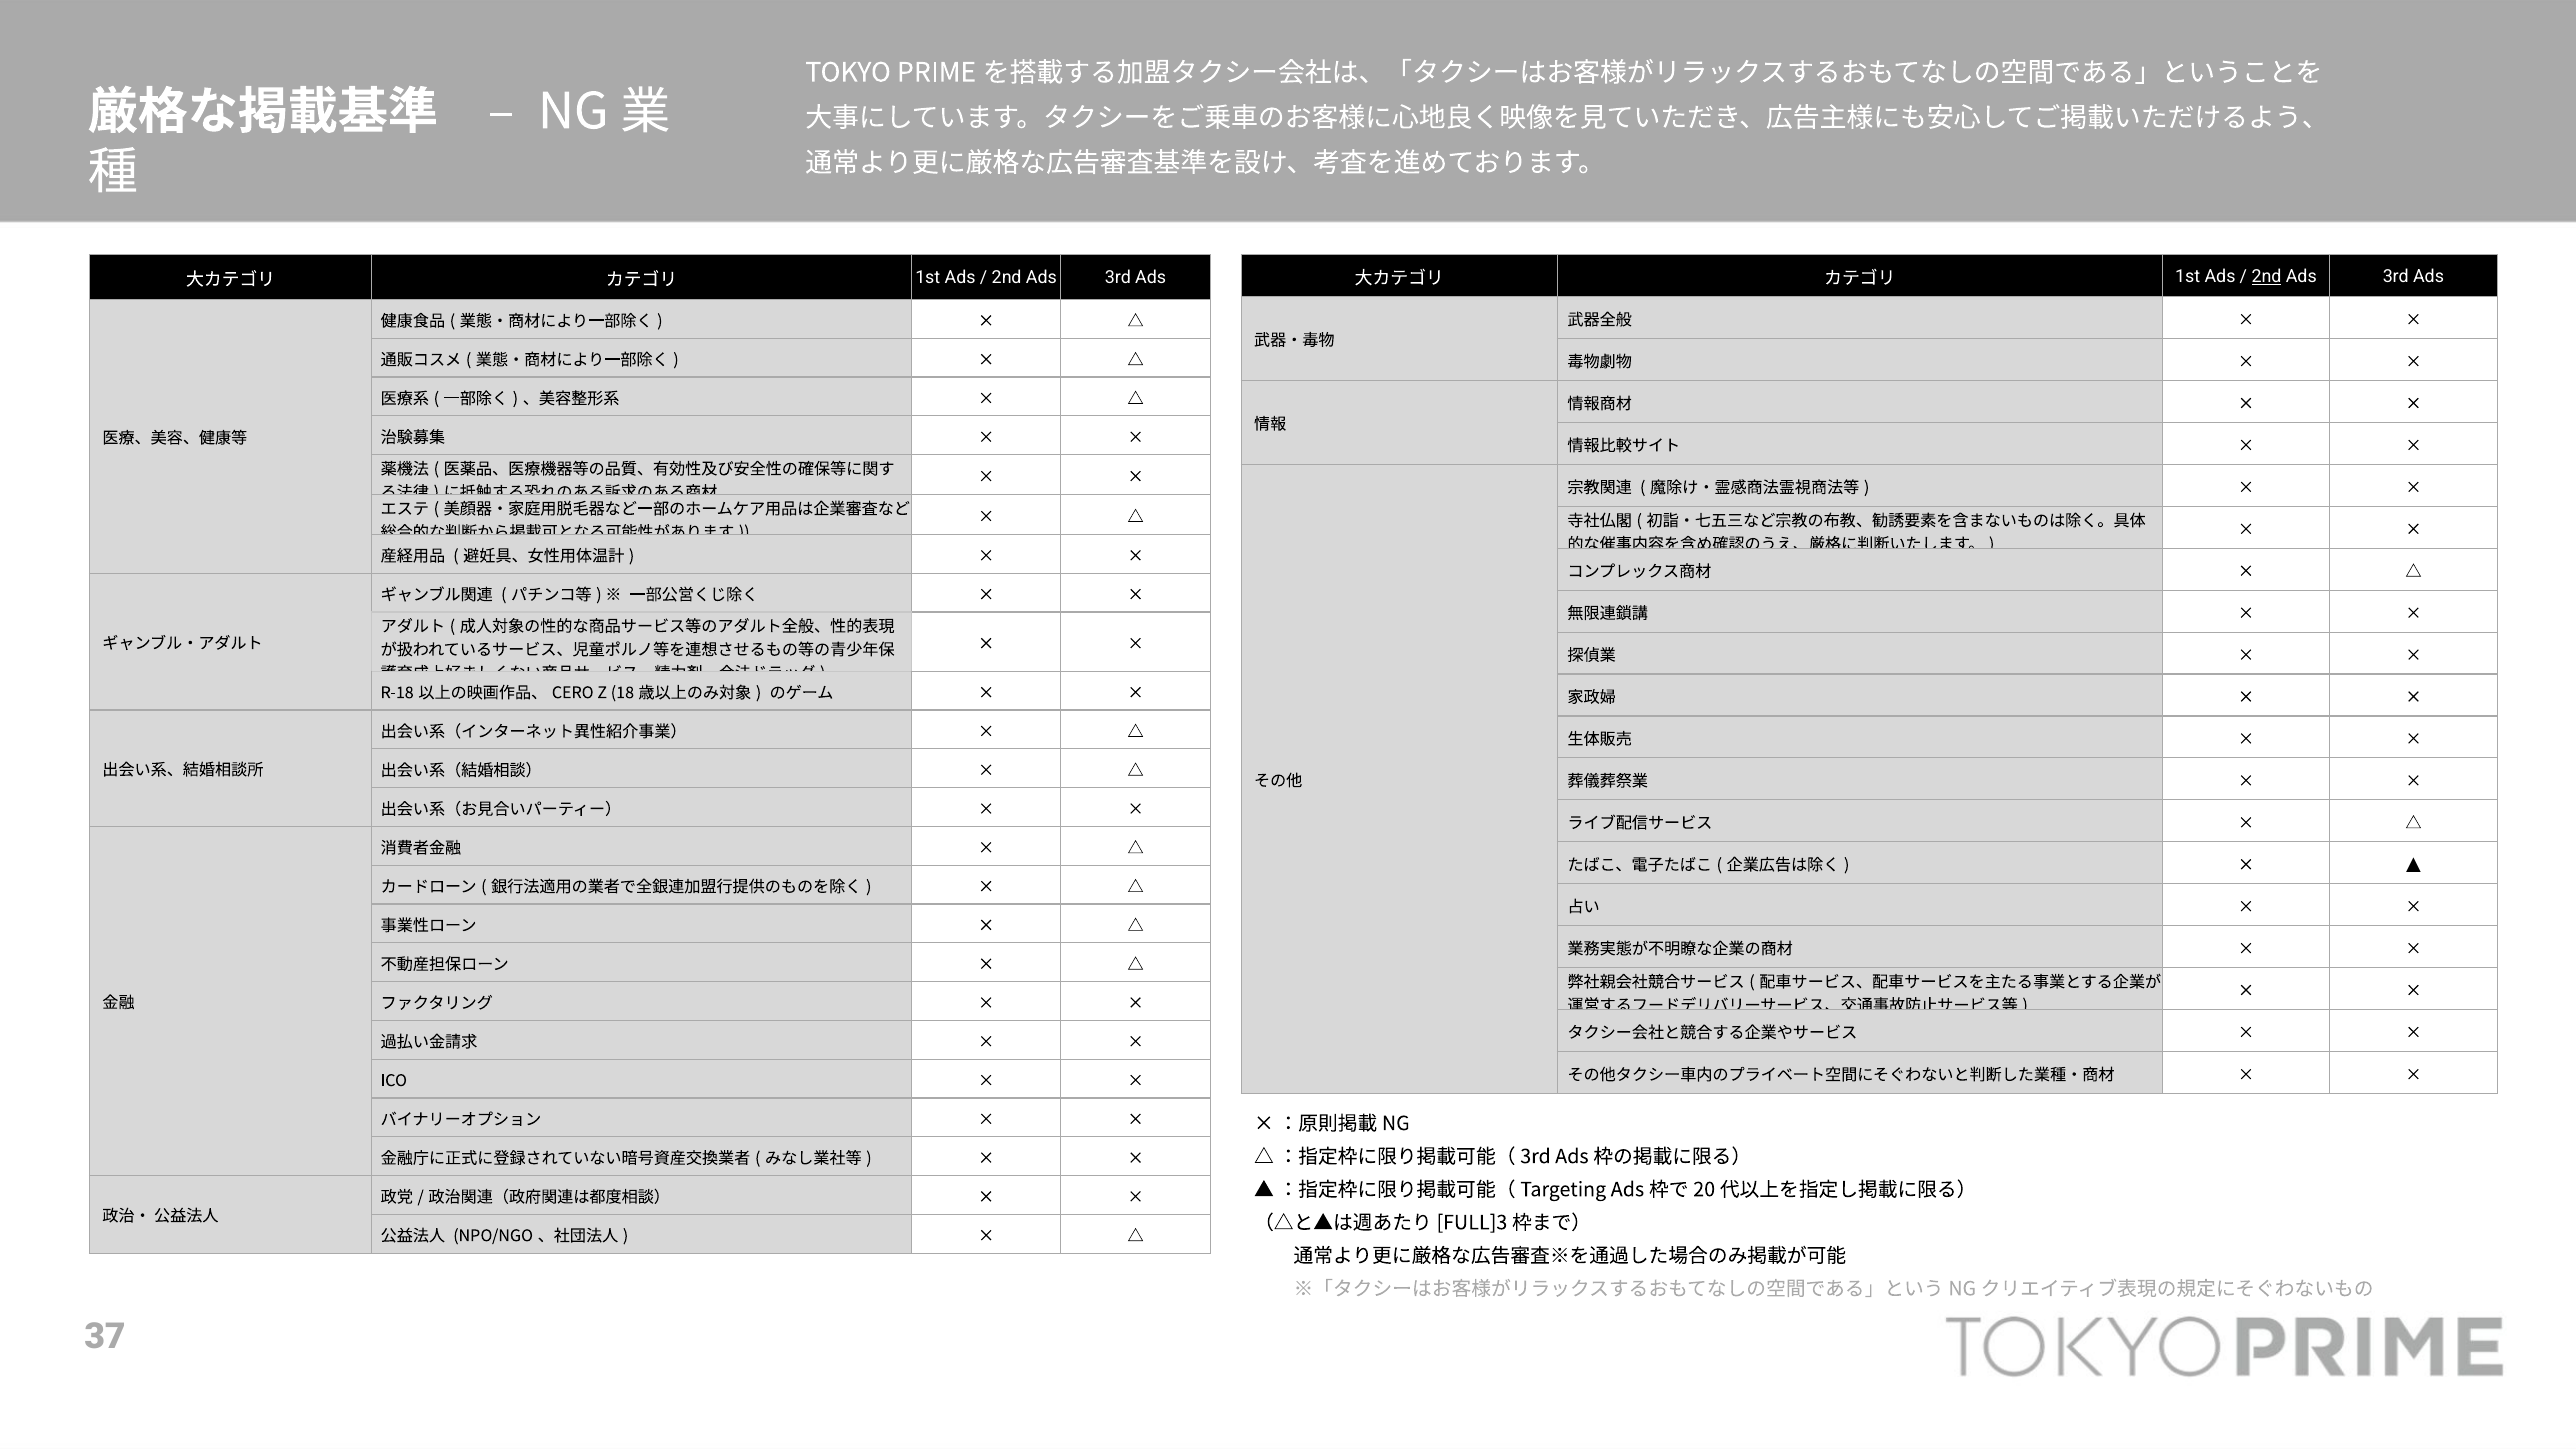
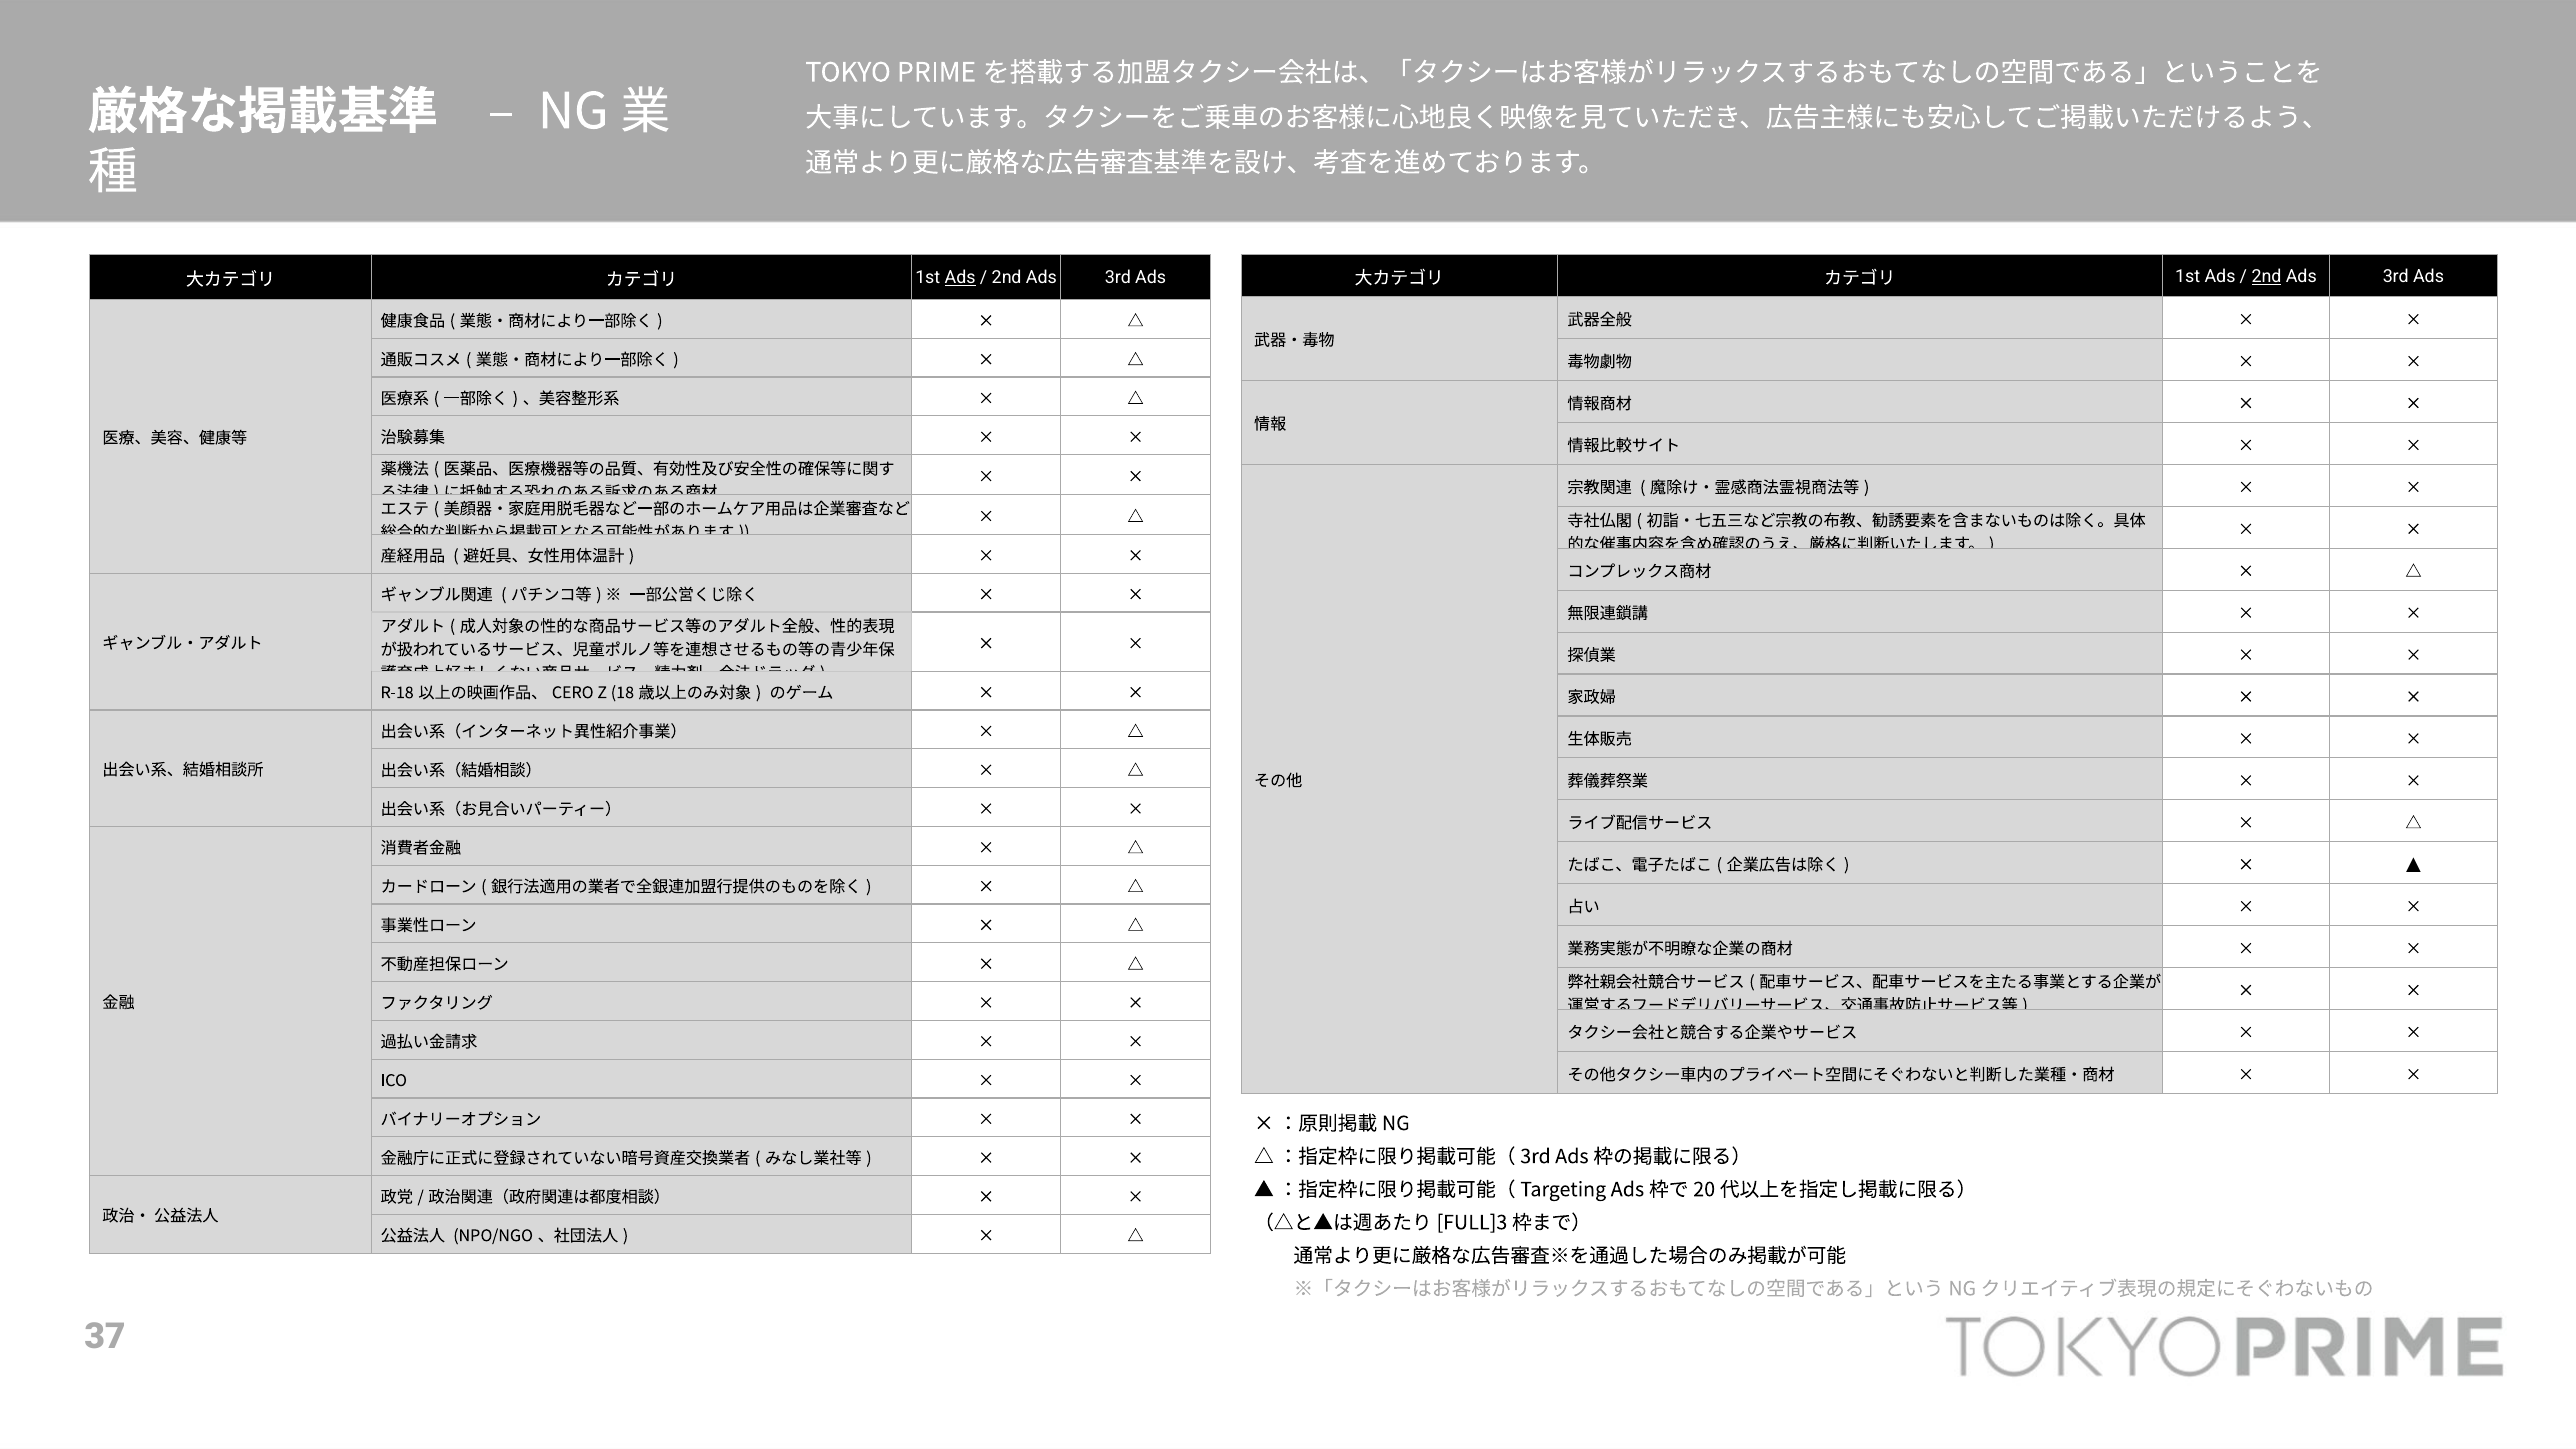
Ads underline: none -> present (960, 278)
